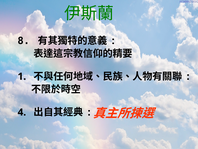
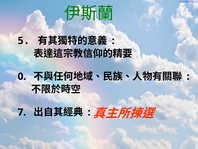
8: 8 -> 5 (24, 41)
1: 1 -> 0 (22, 76)
4: 4 -> 7 (22, 112)
